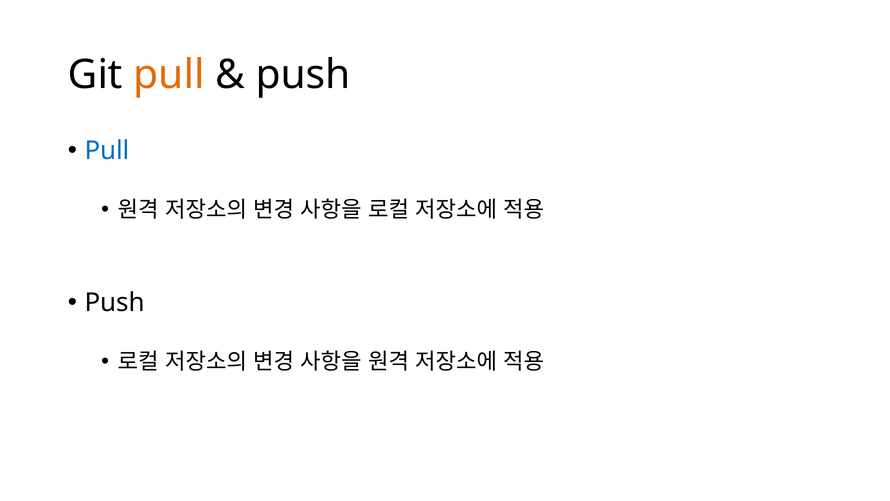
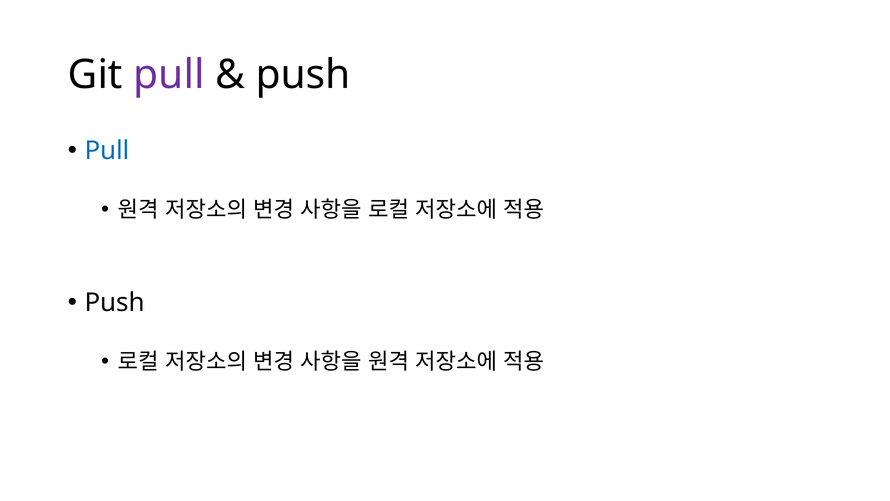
pull colour: orange -> purple (169, 75)
